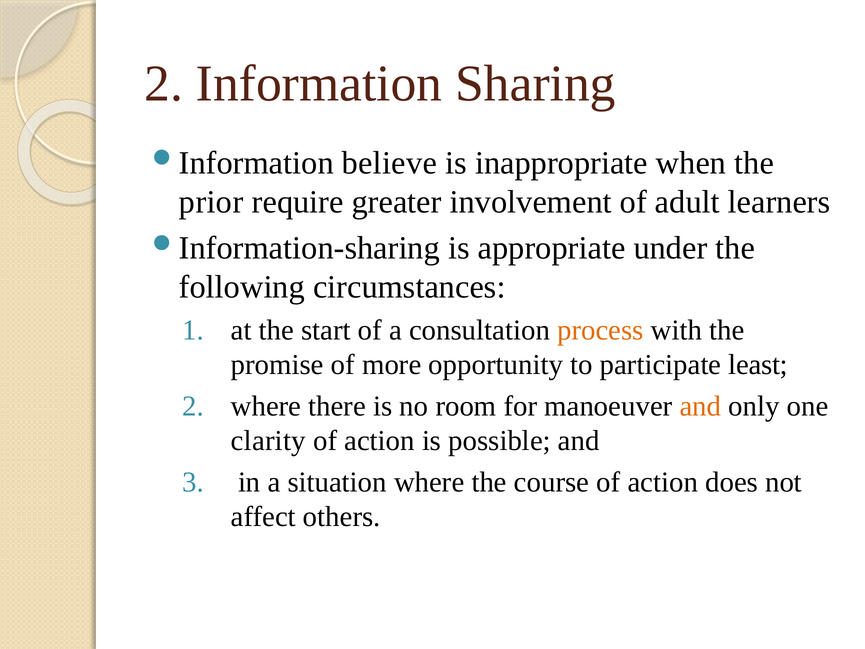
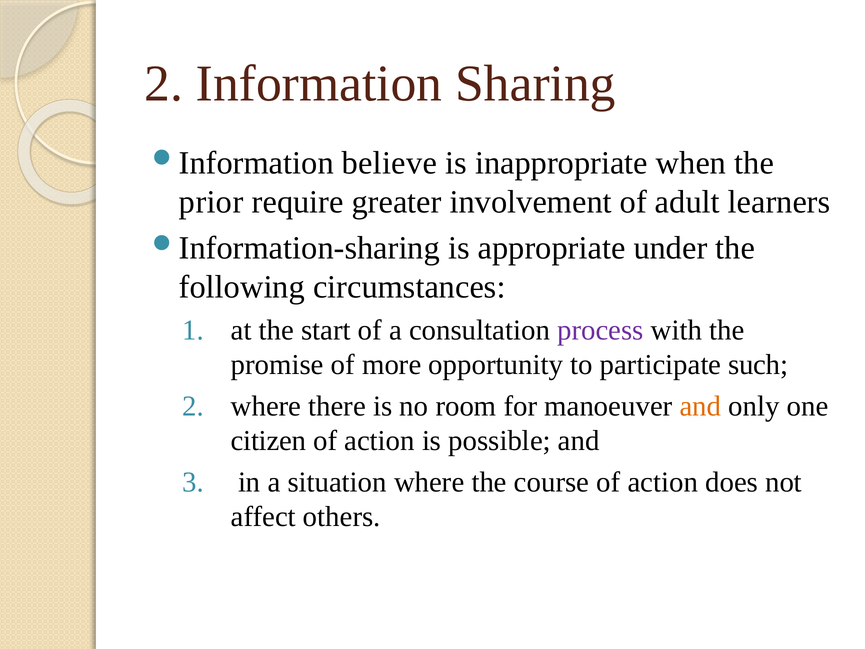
process colour: orange -> purple (600, 330)
least: least -> such (758, 365)
clarity: clarity -> citizen (269, 441)
